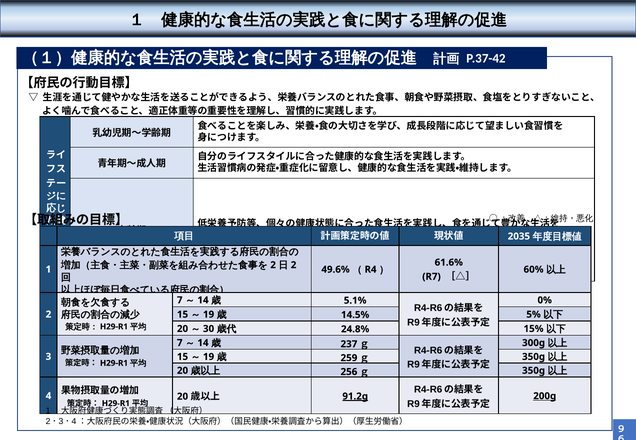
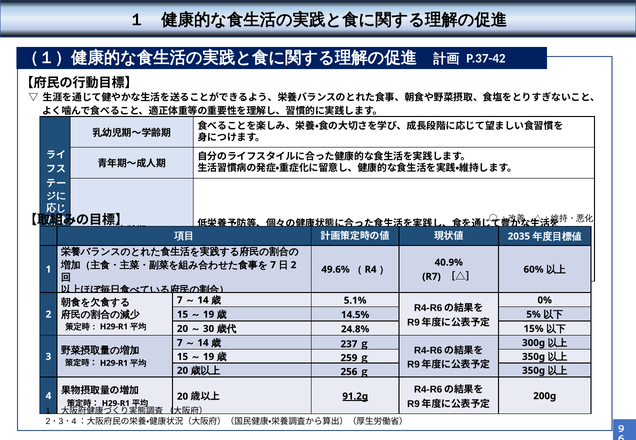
61.6%: 61.6% -> 40.9% (449, 263)
2: 2 -> 7 (273, 265)
200g underline: present -> none (545, 396)
